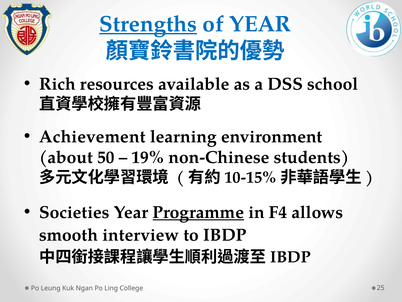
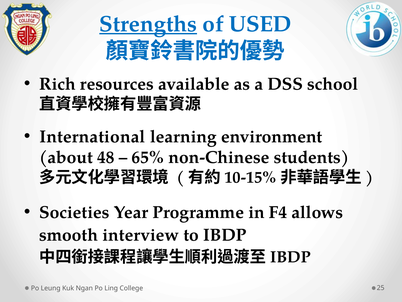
of YEAR: YEAR -> USED (260, 24)
Achievement: Achievement -> International (92, 137)
50: 50 -> 48 (106, 157)
19%: 19% -> 65% (148, 157)
Programme underline: present -> none (198, 212)
